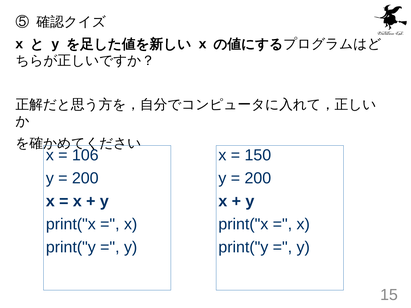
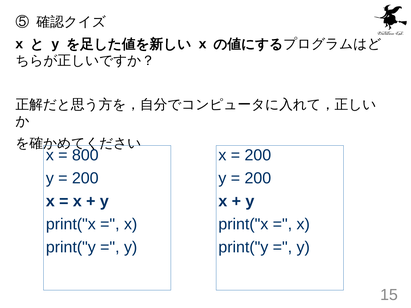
106: 106 -> 800 (85, 155)
150: 150 -> 200 (258, 155)
